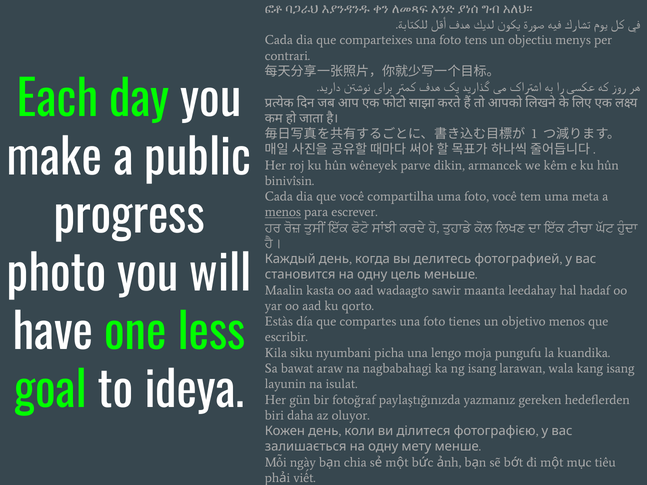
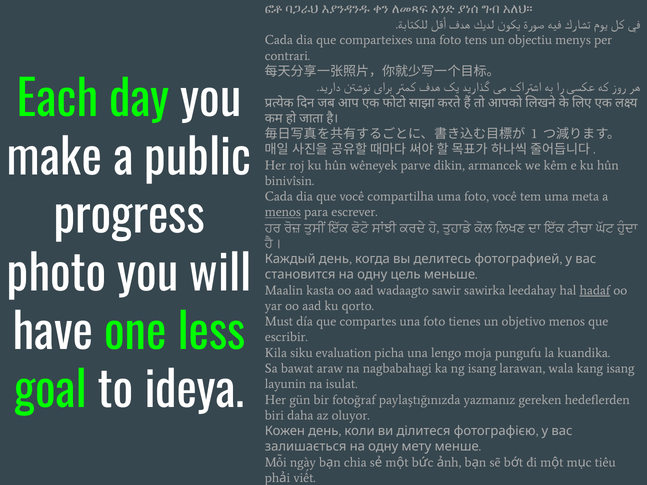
maanta: maanta -> sawirka (485, 290)
hadaf underline: none -> present (595, 290)
Estàs: Estàs -> Must (279, 322)
nyumbani: nyumbani -> evaluation (344, 353)
